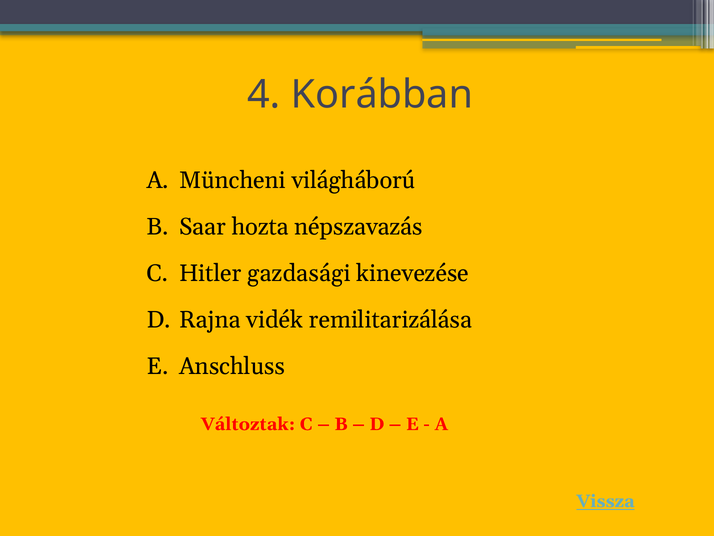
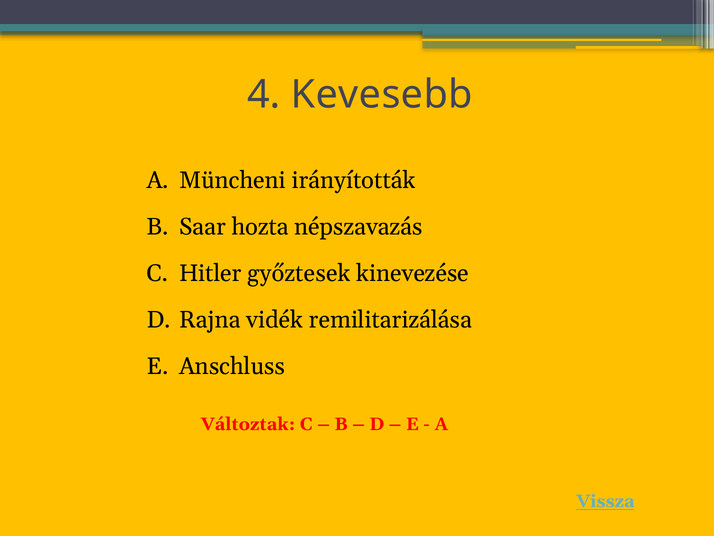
Korábban: Korábban -> Kevesebb (382, 95)
világháború: világháború -> irányították (354, 180)
gazdasági: gazdasági -> győztesek (299, 273)
